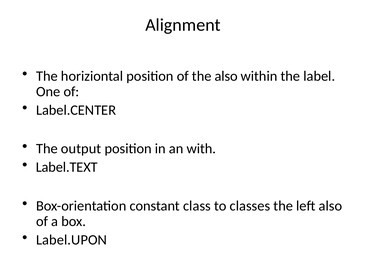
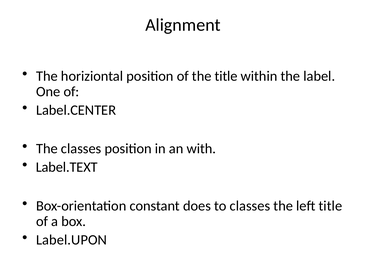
the also: also -> title (226, 76)
The output: output -> classes (81, 149)
class: class -> does (197, 206)
left also: also -> title (330, 206)
